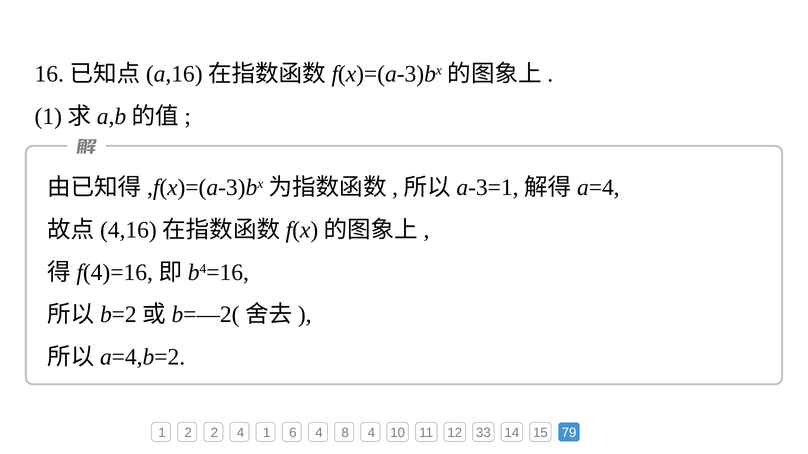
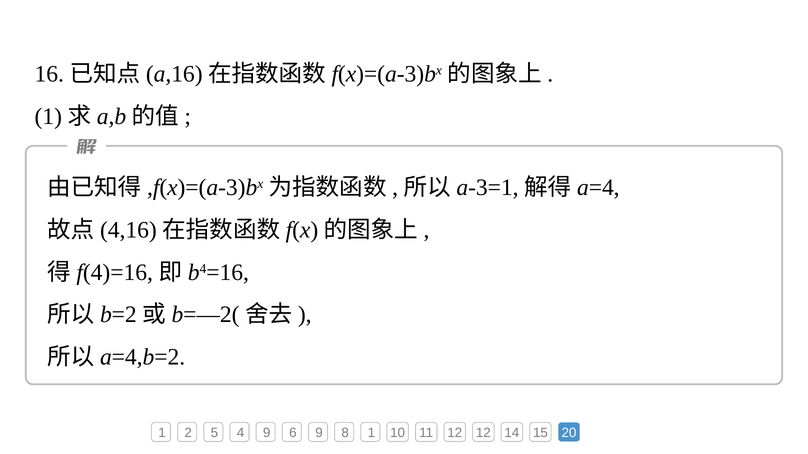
2 2: 2 -> 5 (214, 433)
4 1: 1 -> 9 (267, 433)
6 4: 4 -> 9 (319, 433)
8 4: 4 -> 1 (371, 433)
12 33: 33 -> 12 (483, 433)
79: 79 -> 20 (569, 433)
